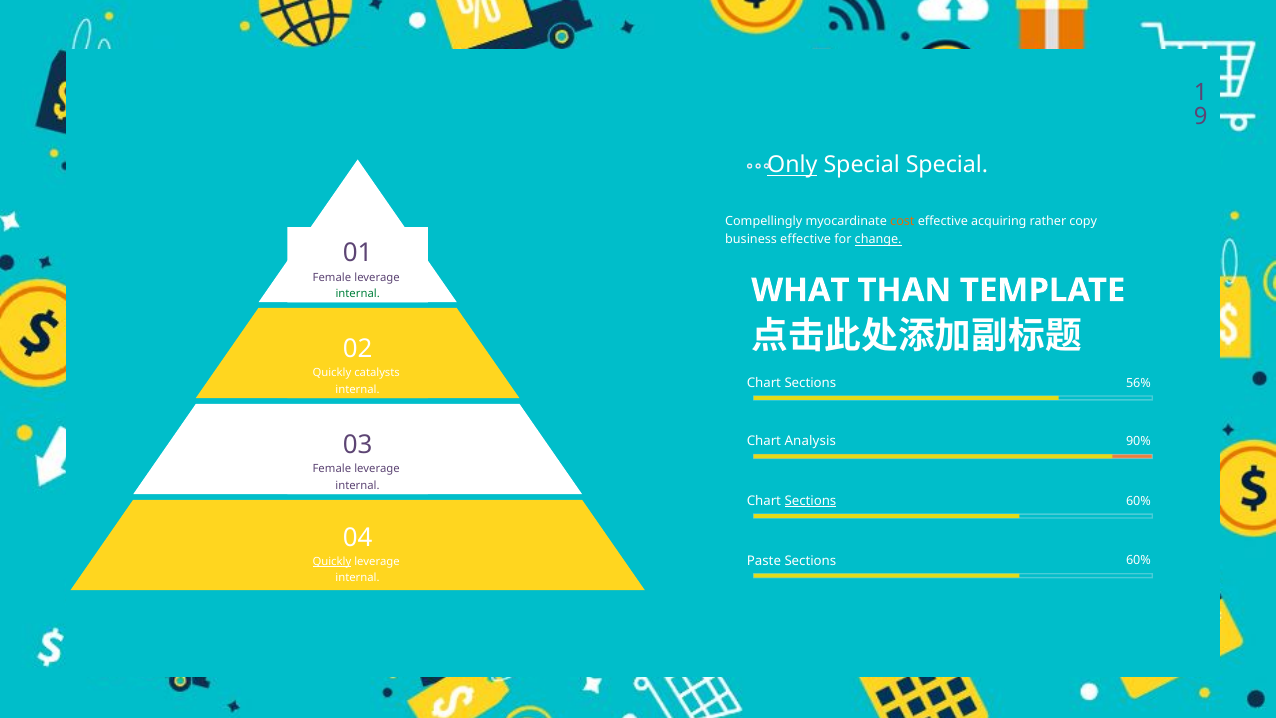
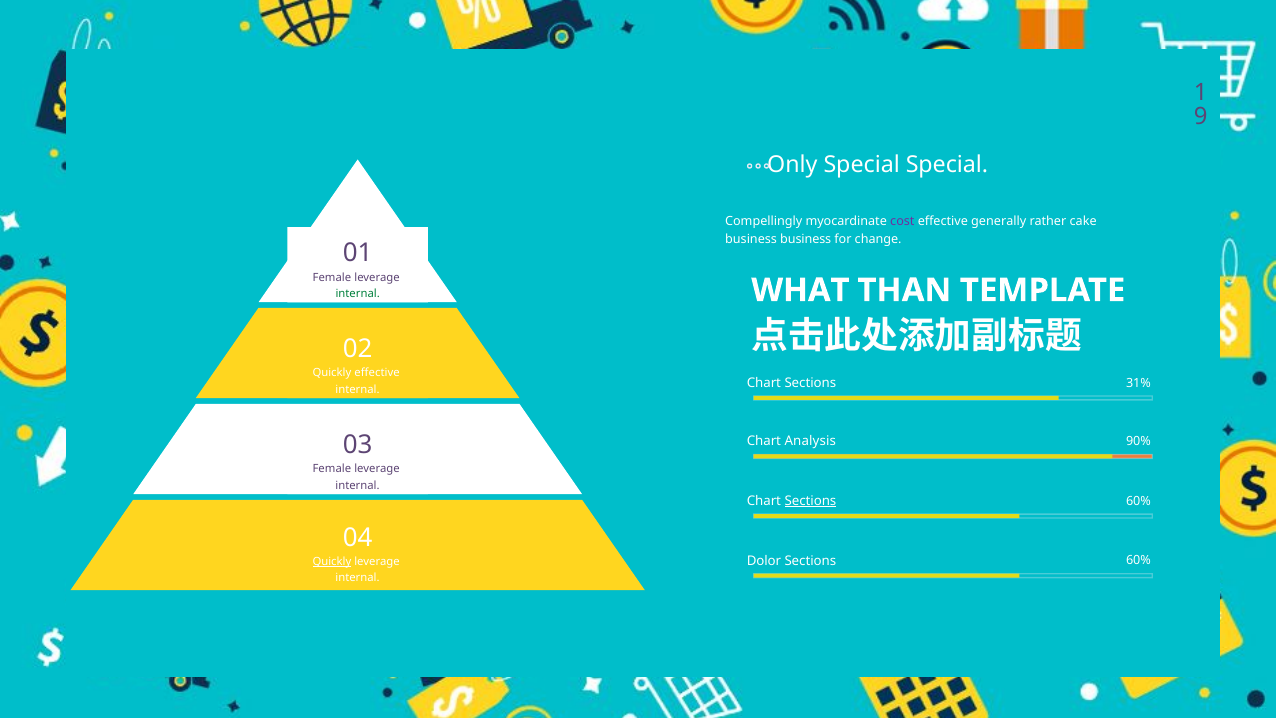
Only underline: present -> none (792, 165)
cost colour: orange -> purple (902, 221)
acquiring: acquiring -> generally (999, 221)
copy: copy -> cake (1083, 221)
business effective: effective -> business (806, 239)
change underline: present -> none (878, 239)
Quickly catalysts: catalysts -> effective (377, 373)
56%: 56% -> 31% (1138, 383)
Paste: Paste -> Dolor (764, 561)
